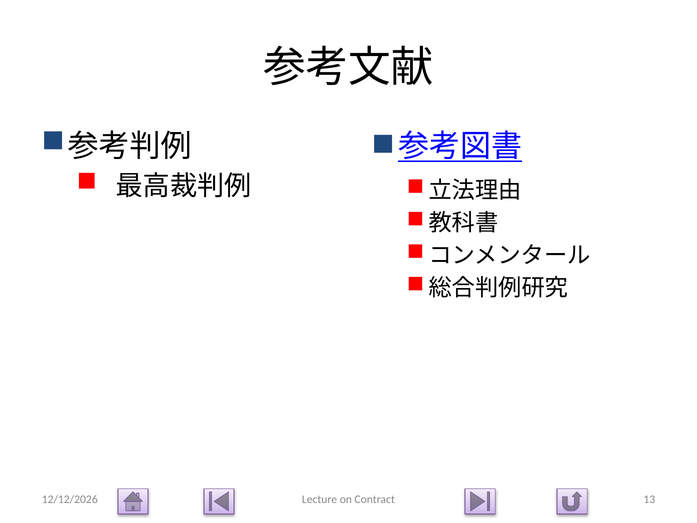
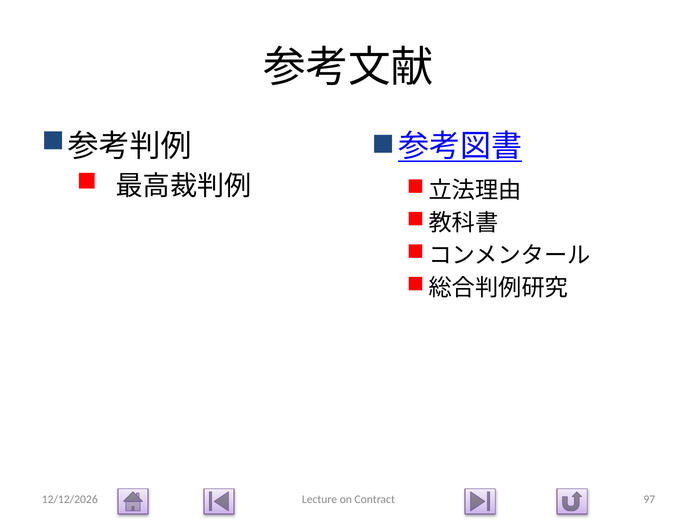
13: 13 -> 97 (649, 499)
